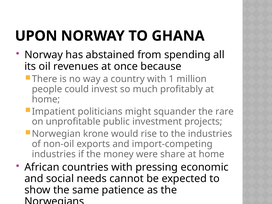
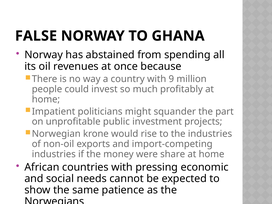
UPON: UPON -> FALSE (36, 36)
1: 1 -> 9 (171, 79)
rare: rare -> part (225, 111)
